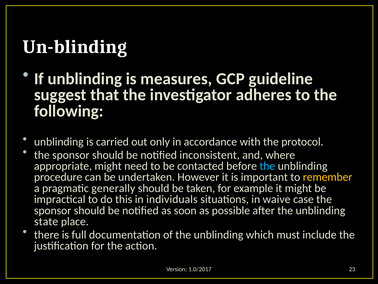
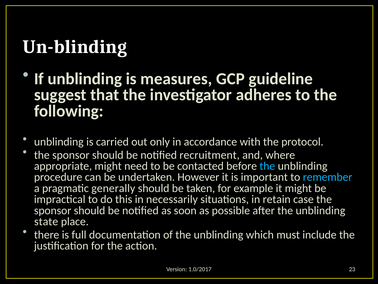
inconsistent: inconsistent -> recruitment (210, 155)
remember colour: yellow -> light blue (328, 177)
individuals: individuals -> necessarily (172, 199)
waive: waive -> retain (277, 199)
